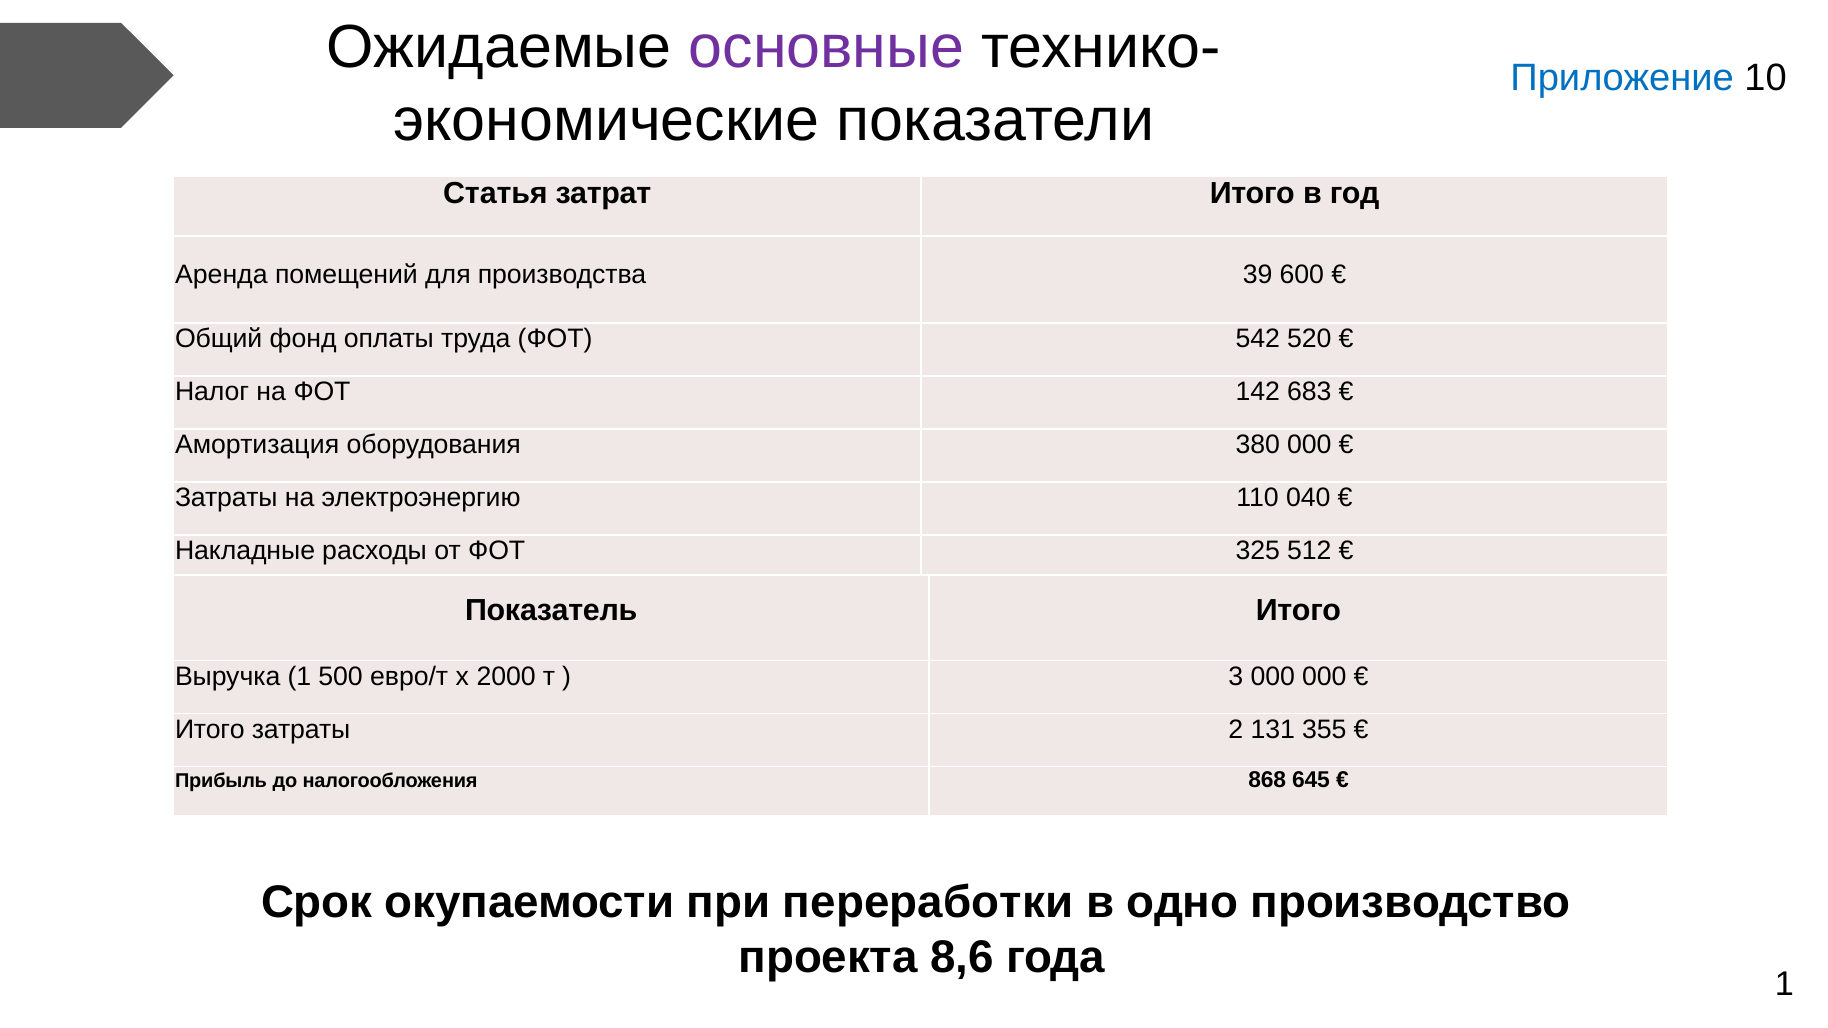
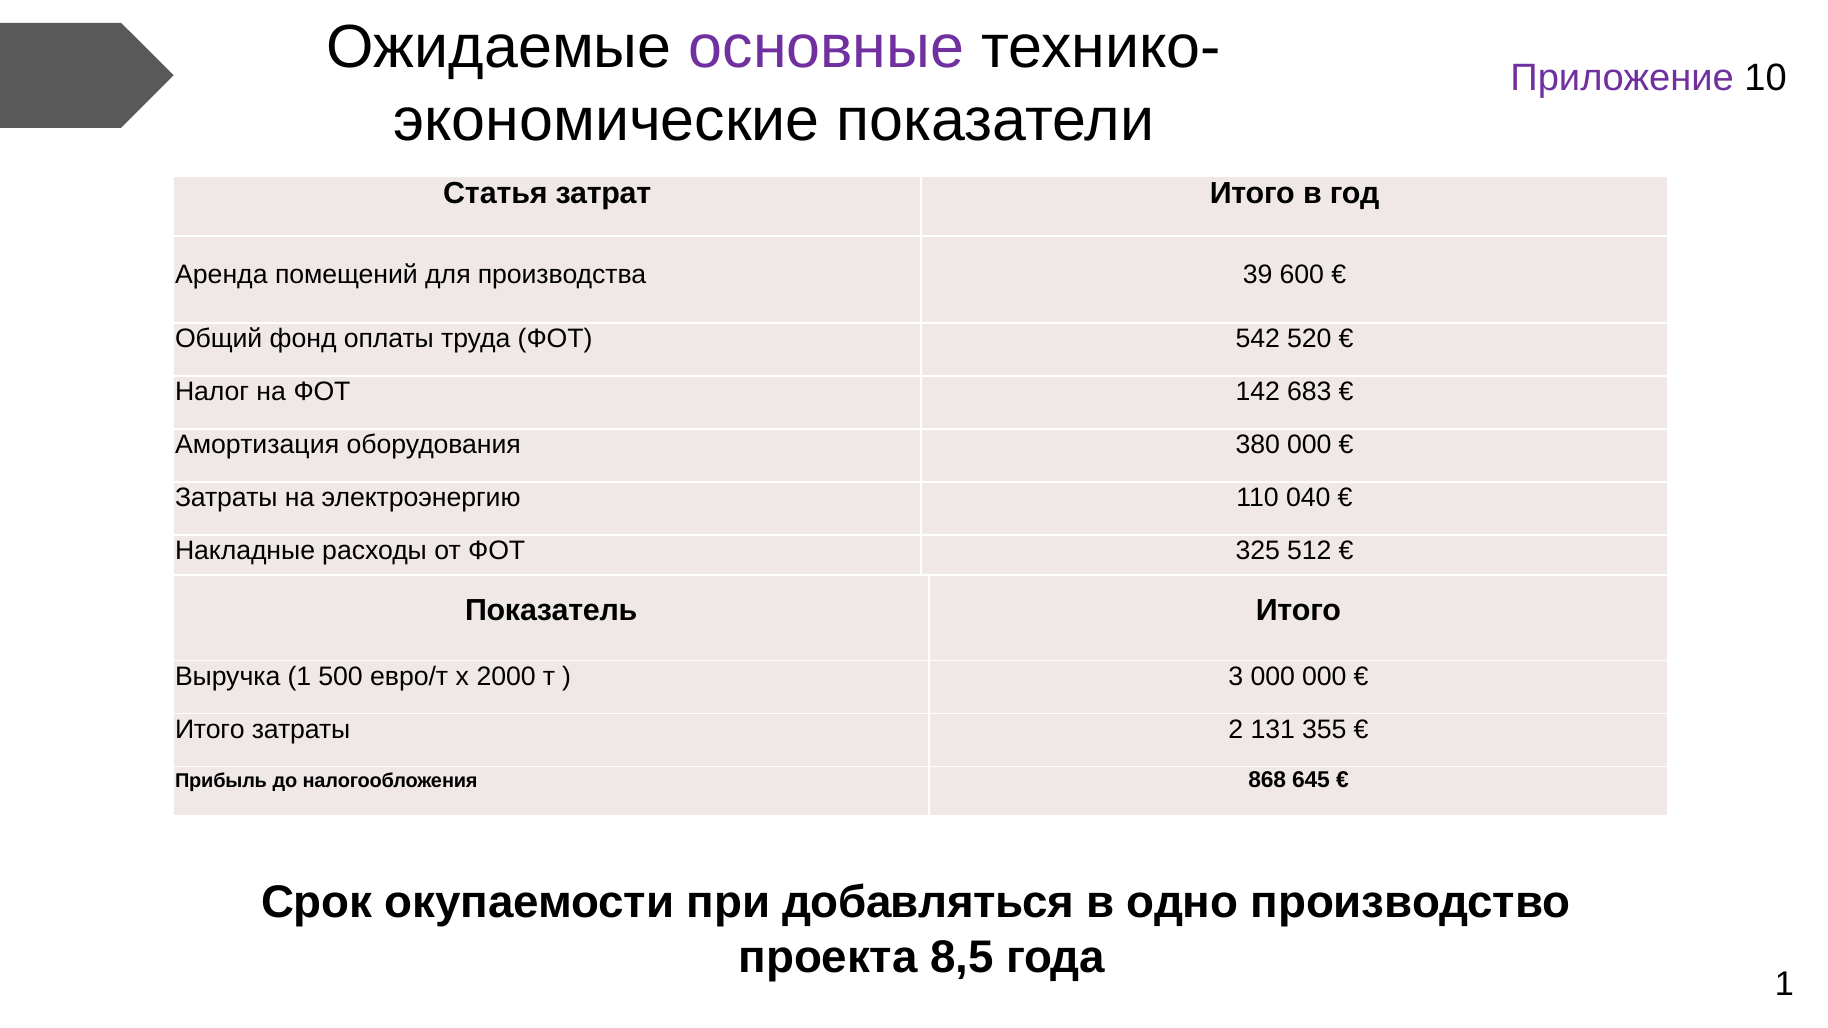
Приложение colour: blue -> purple (1622, 78)
переработки: переработки -> добавляться (928, 903)
8,6: 8,6 -> 8,5 (962, 958)
